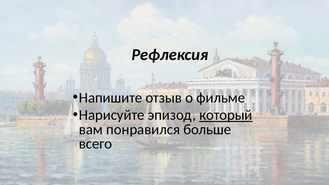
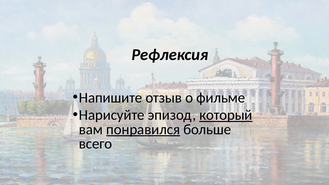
понравился underline: none -> present (143, 129)
